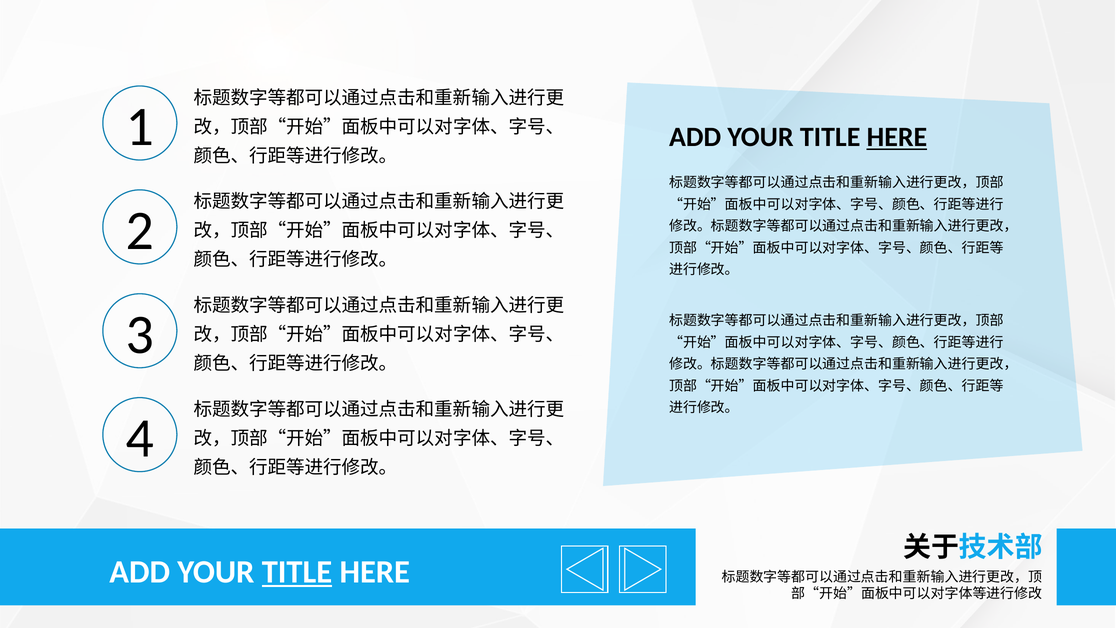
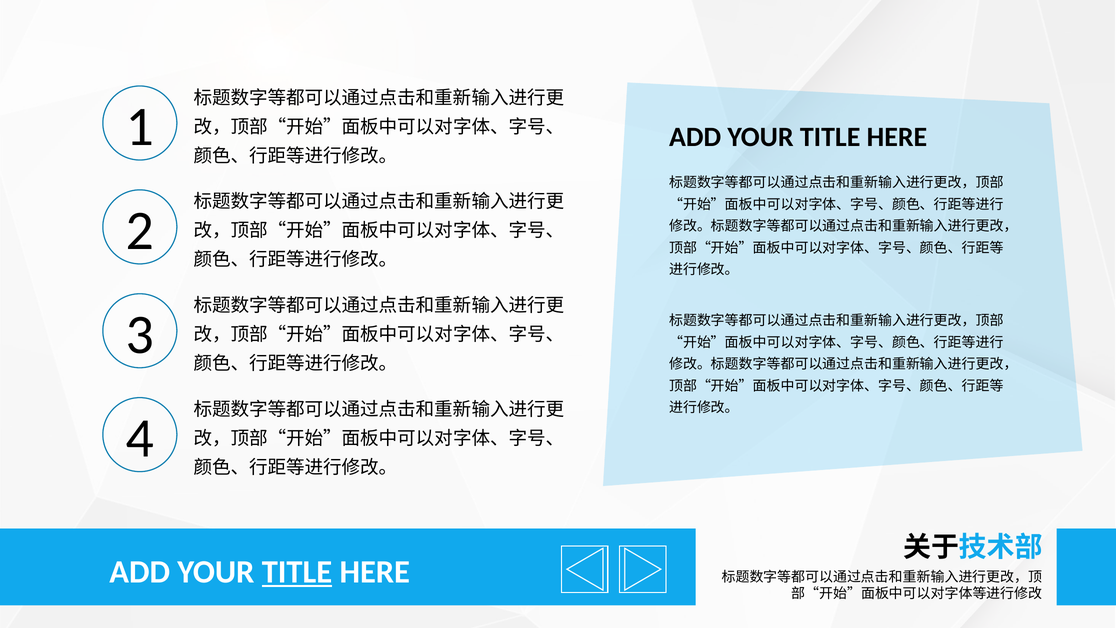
HERE underline: present -> none (897, 137)
